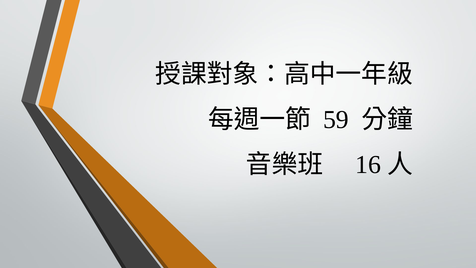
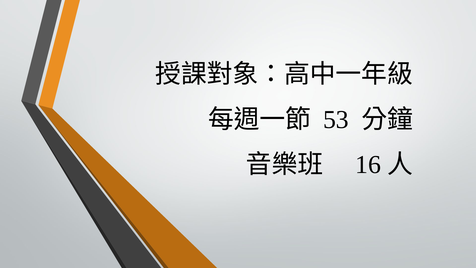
59: 59 -> 53 (336, 119)
